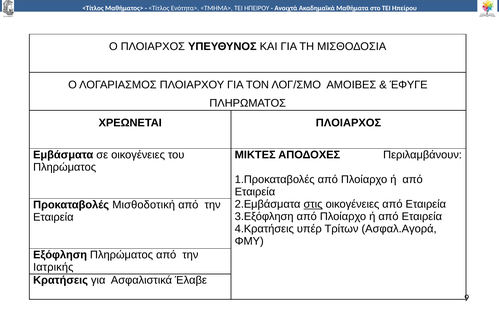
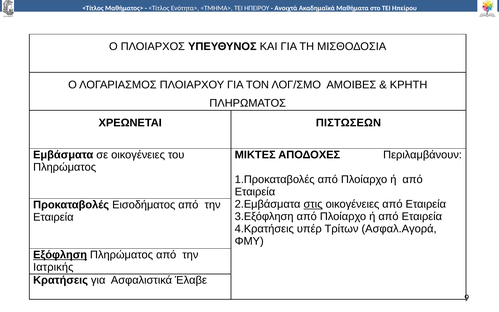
ΈΦΥΓΕ: ΈΦΥΓΕ -> ΚΡΗΤΗ (409, 85)
ΧΡΕΩΝΕΤΑΙ ΠΛΟΙΑΡΧΟΣ: ΠΛΟΙΑΡΧΟΣ -> ΠΙΣΤΩΣΕΩΝ (348, 123)
Μισθοδοτική: Μισθοδοτική -> Εισοδήματος (144, 205)
Εξόφληση underline: none -> present (60, 255)
